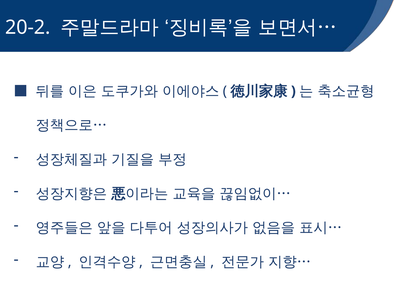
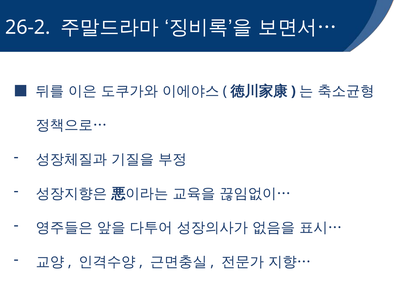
20-2: 20-2 -> 26-2 (28, 27)
